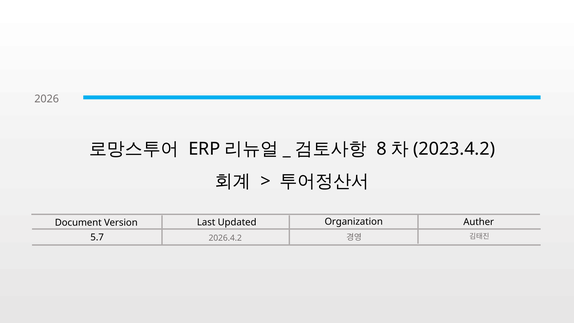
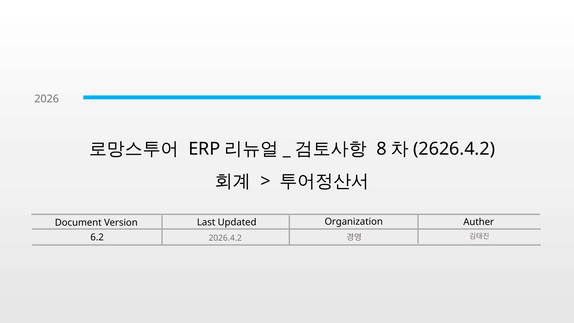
2023.4.2: 2023.4.2 -> 2626.4.2 (454, 149)
5.7: 5.7 -> 6.2 (97, 237)
